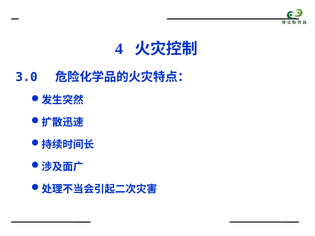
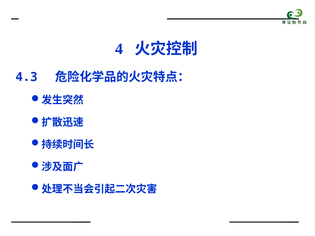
3.0: 3.0 -> 4.3 (26, 77)
